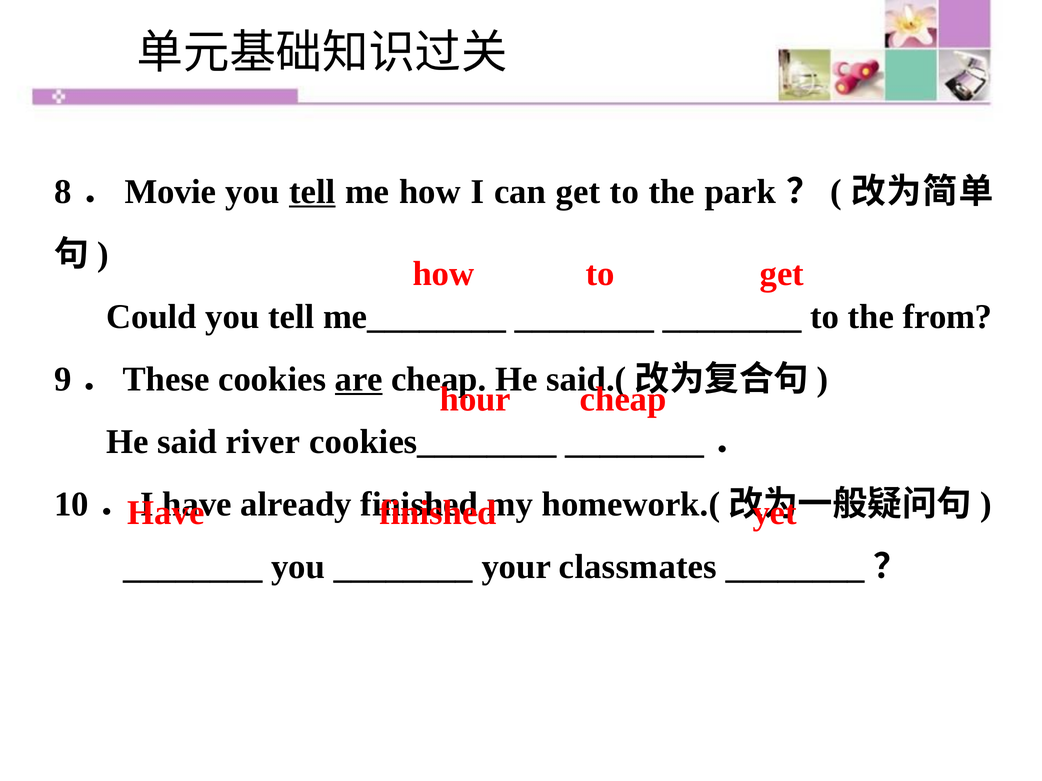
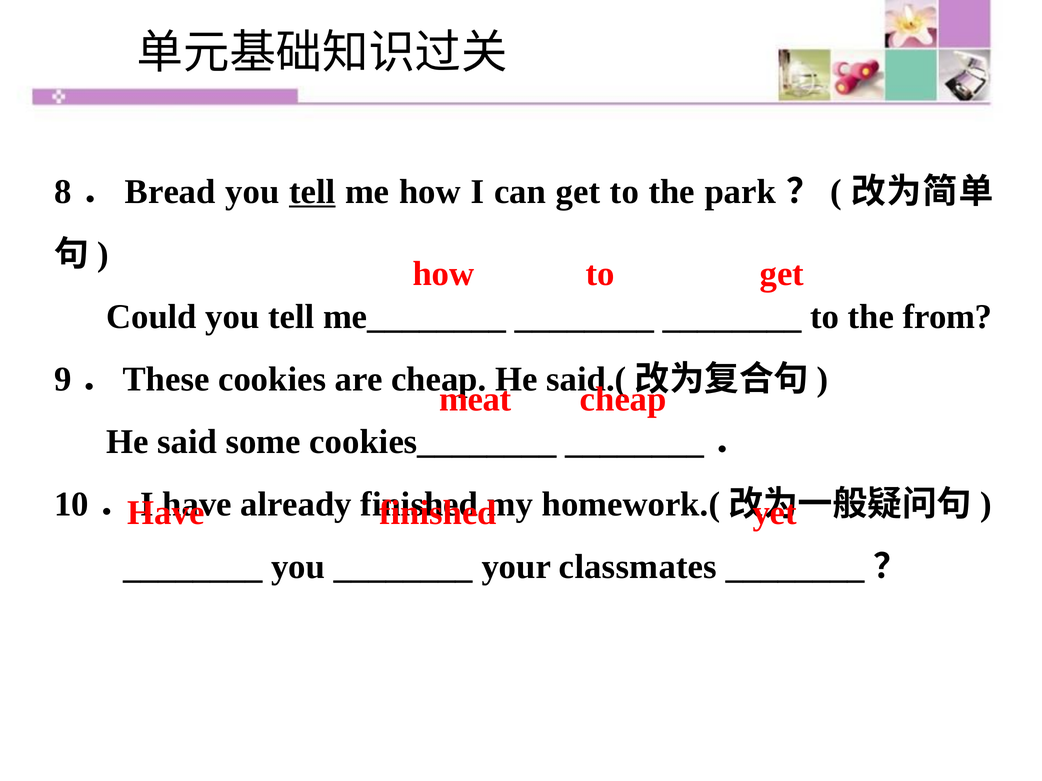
Movie: Movie -> Bread (170, 192)
are underline: present -> none (359, 379)
hour: hour -> meat (475, 400)
river: river -> some (263, 442)
